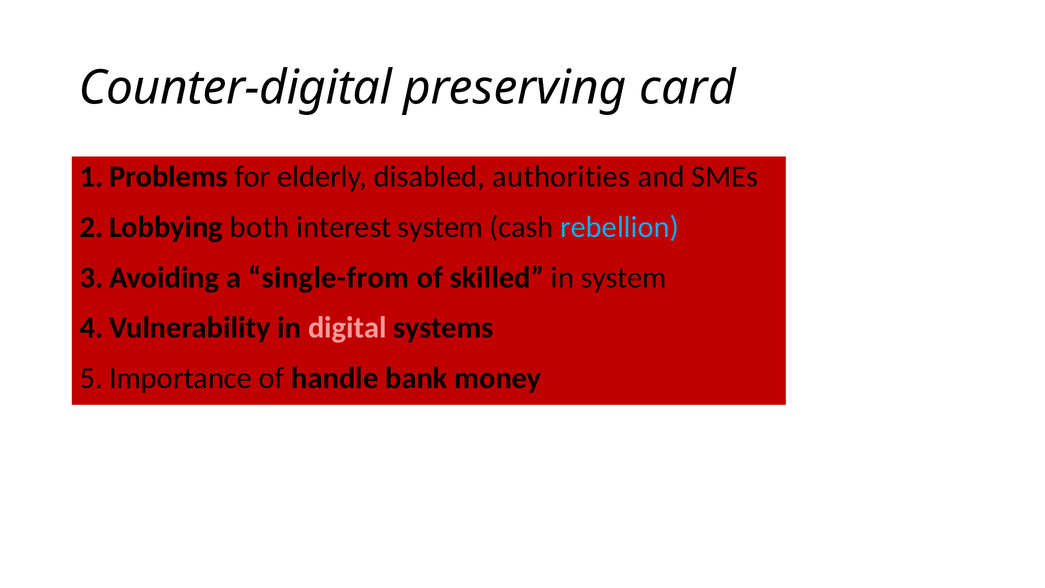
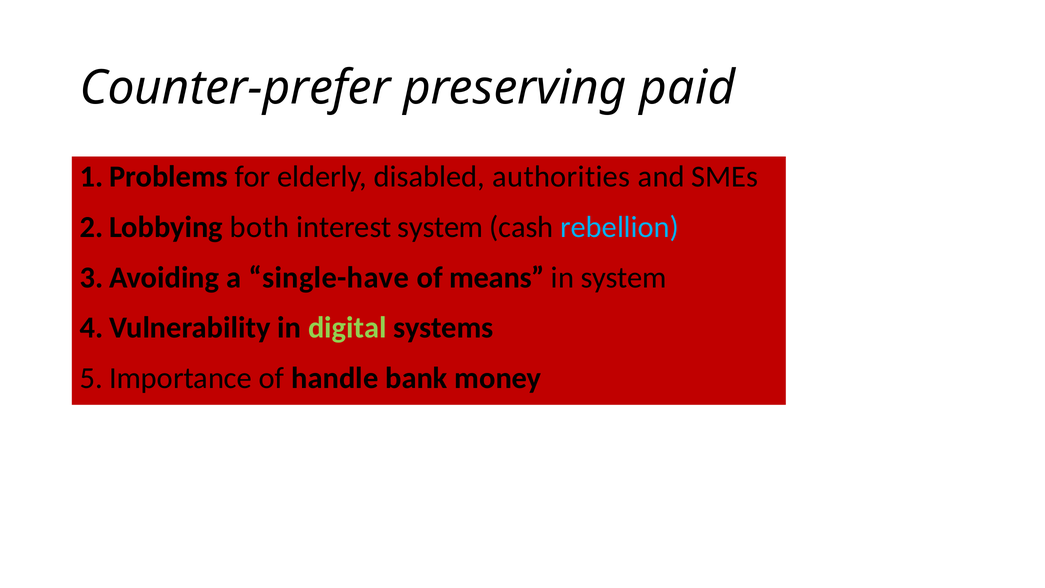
Counter-digital: Counter-digital -> Counter-prefer (235, 88)
card: card -> paid (687, 88)
single-from: single-from -> single-have (329, 277)
skilled: skilled -> means (497, 277)
digital colour: pink -> light green (347, 328)
